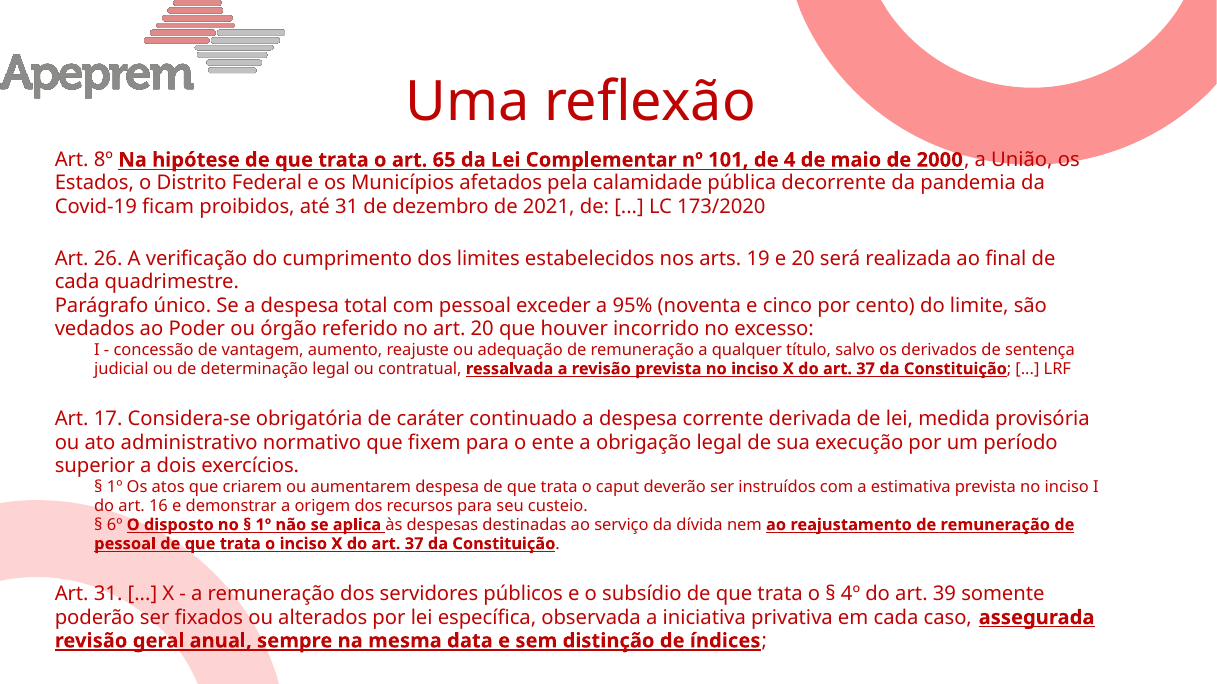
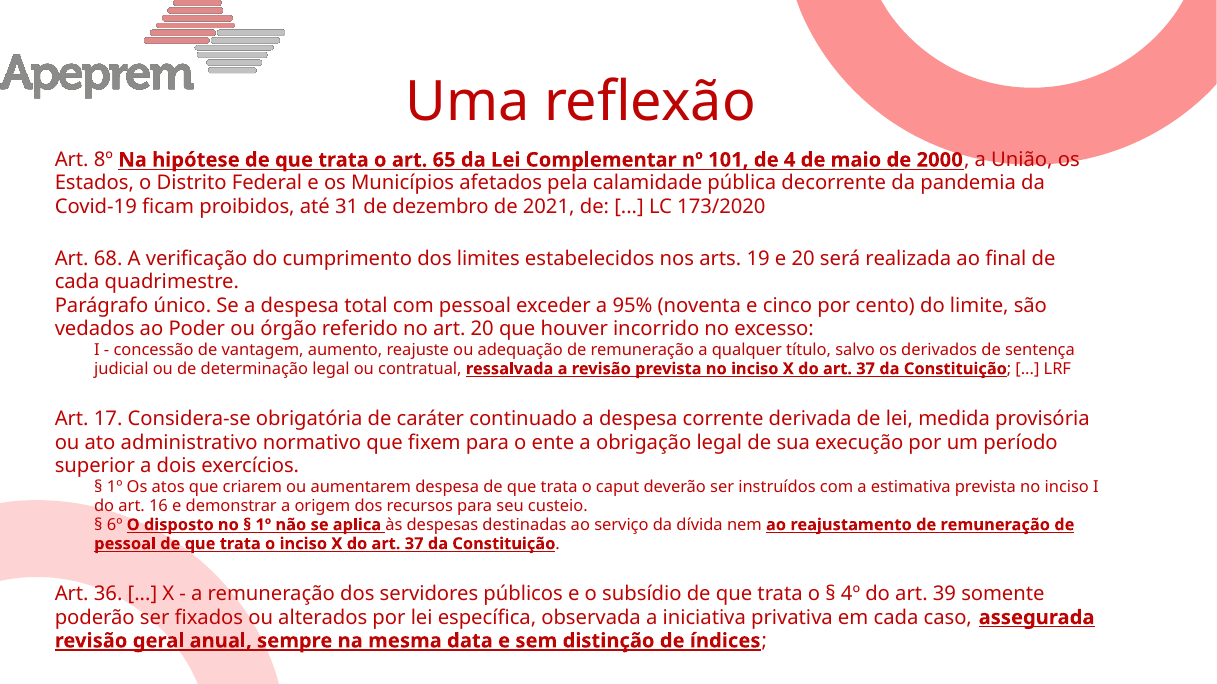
26: 26 -> 68 (108, 259)
Art 31: 31 -> 36 (108, 595)
